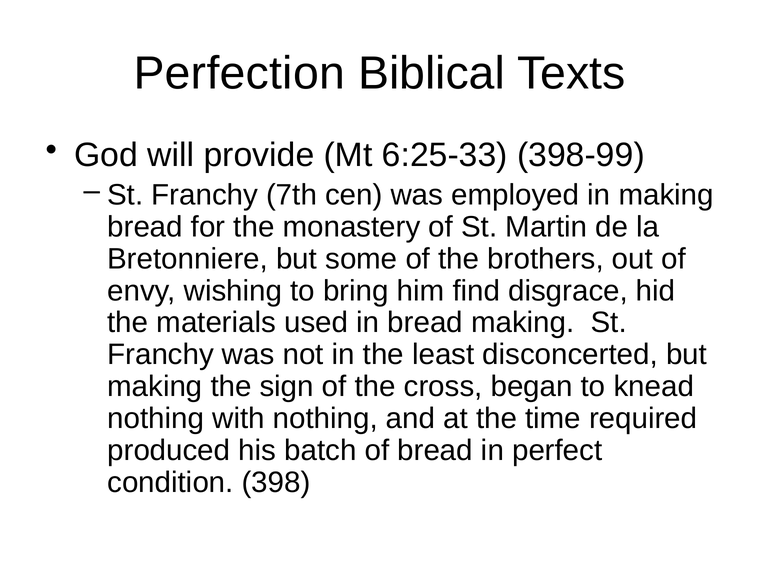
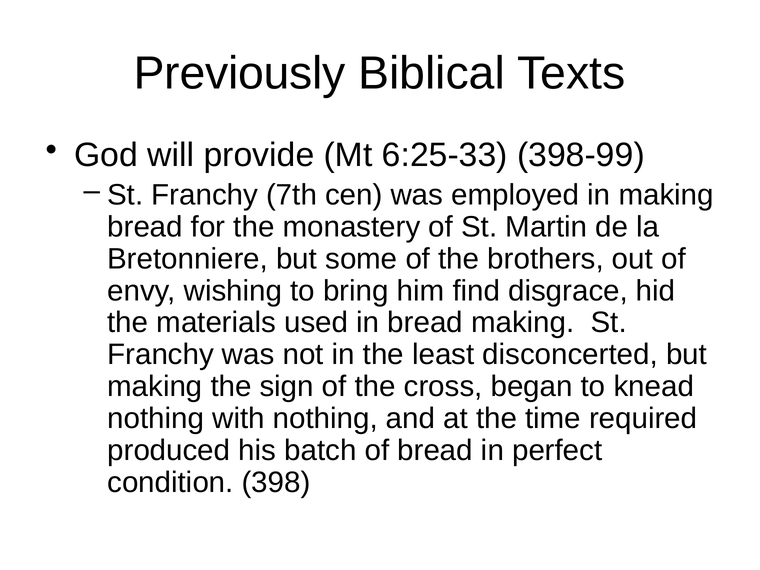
Perfection: Perfection -> Previously (240, 74)
